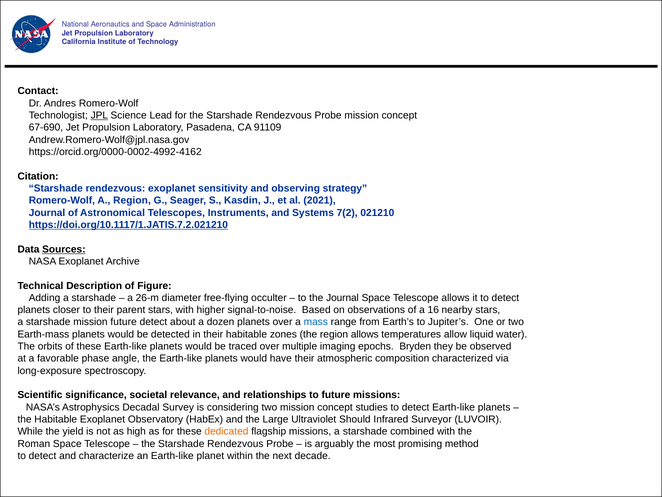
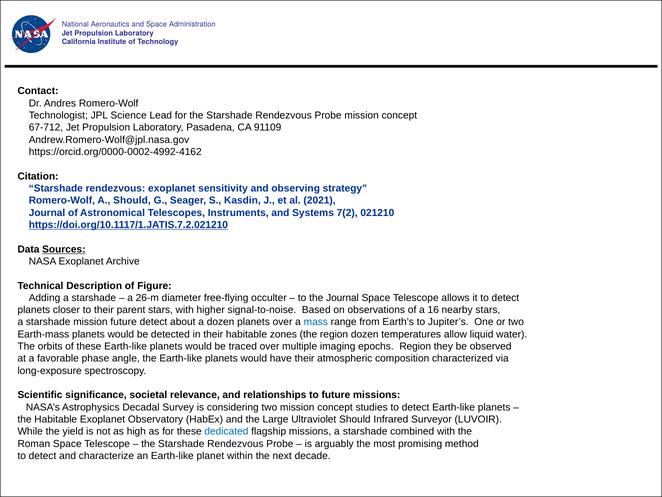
JPL underline: present -> none (99, 115)
67-690: 67-690 -> 67-712 (46, 127)
A Region: Region -> Should (132, 200)
region allows: allows -> dozen (365, 334)
epochs Bryden: Bryden -> Region (415, 346)
dedicated colour: orange -> blue (226, 431)
